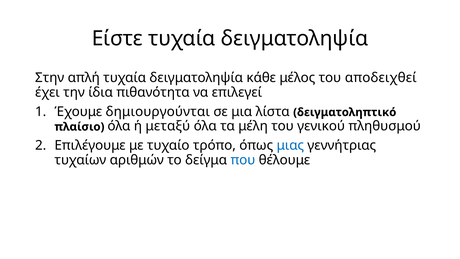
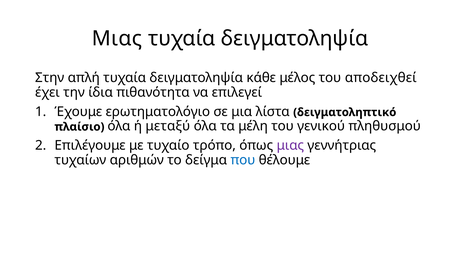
Είστε: Είστε -> Μιας (117, 39)
δημιουργούνται: δημιουργούνται -> ερωτηματολόγιο (158, 112)
μιας colour: blue -> purple (290, 145)
